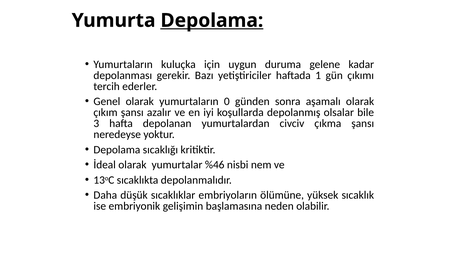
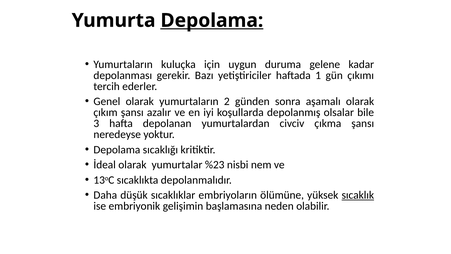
0: 0 -> 2 (227, 101)
%46: %46 -> %23 (215, 165)
sıcaklık underline: none -> present (358, 195)
